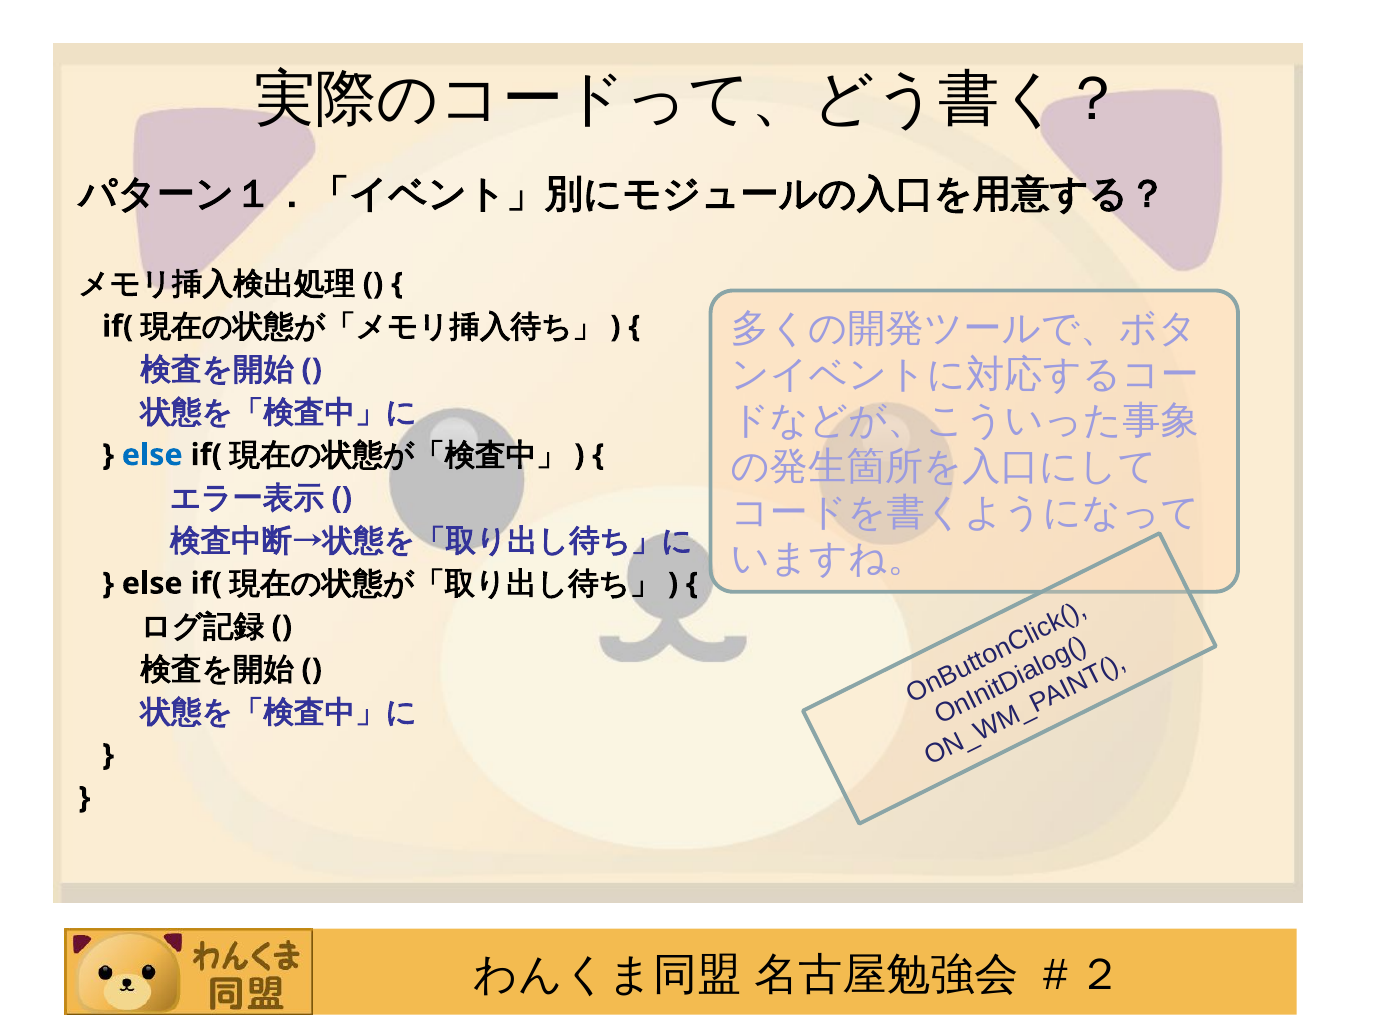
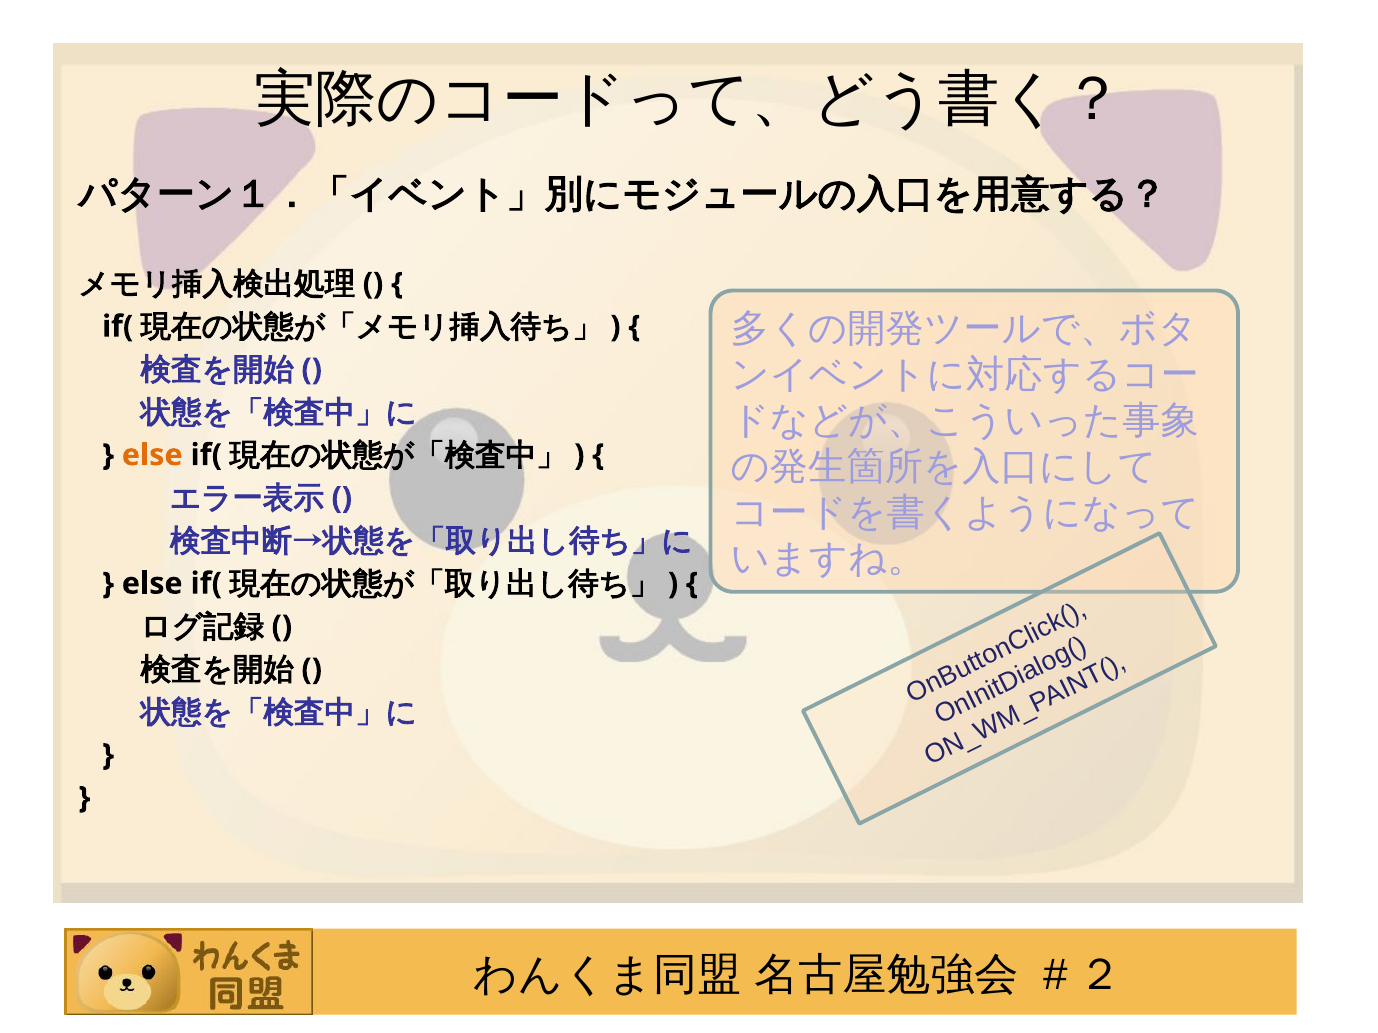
else colour: blue -> orange (152, 455)
